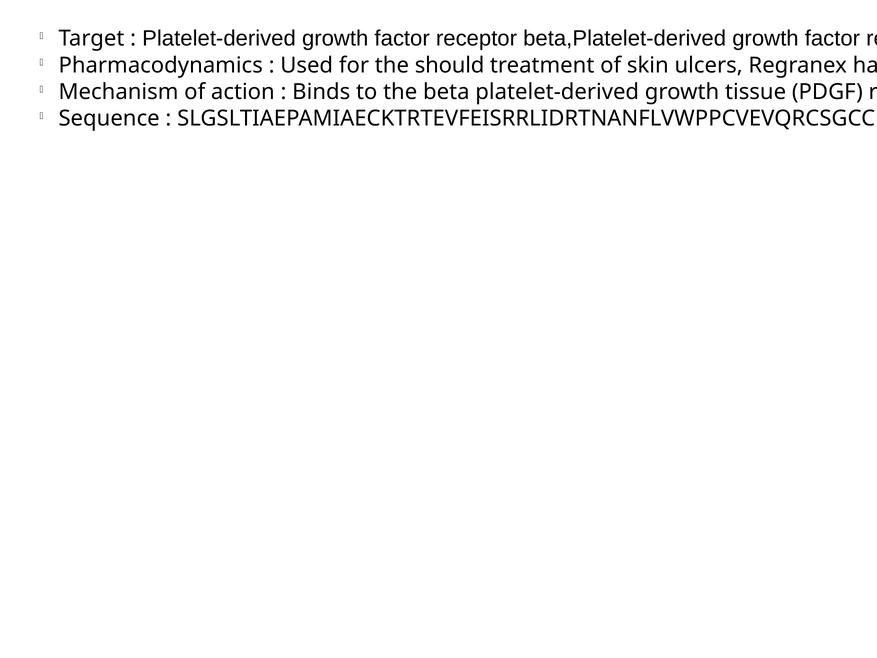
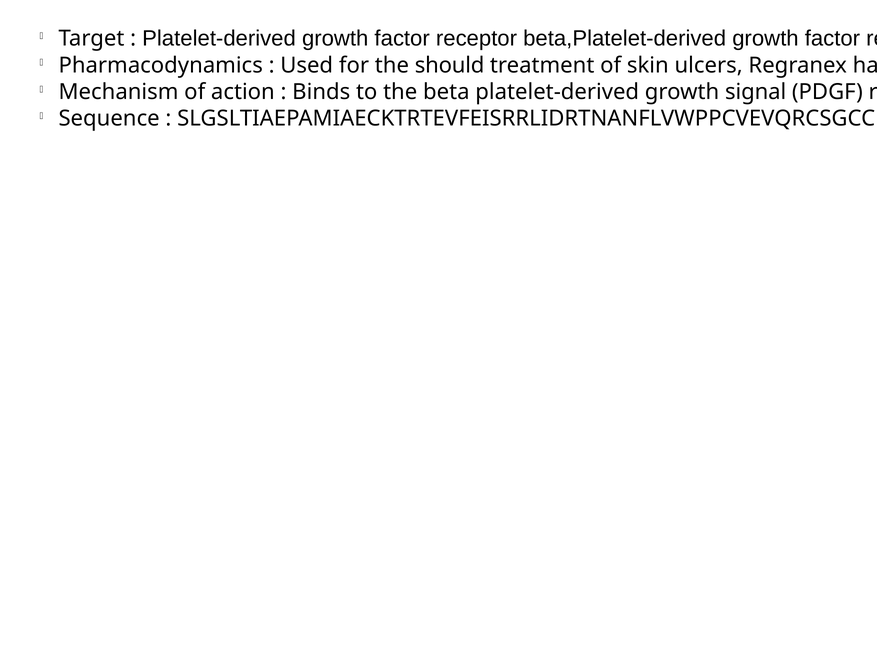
growth tissue: tissue -> signal (756, 92)
